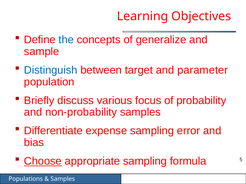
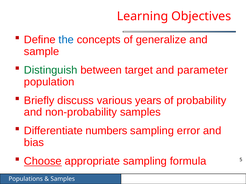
Distinguish colour: blue -> green (51, 70)
focus: focus -> years (148, 101)
expense: expense -> numbers (106, 131)
